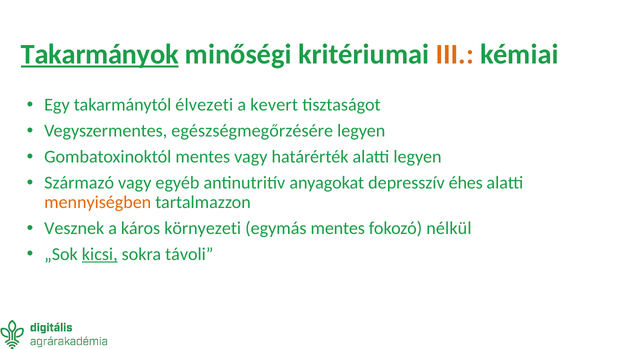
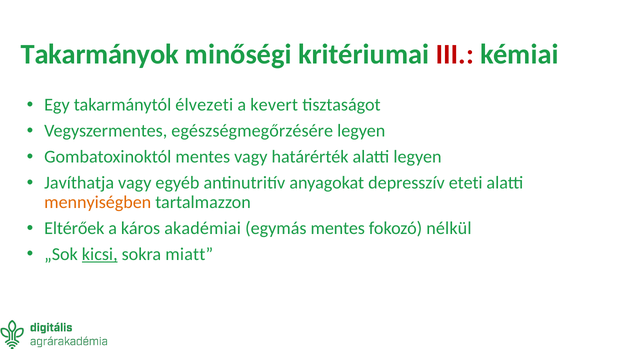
Takarmányok underline: present -> none (100, 54)
III colour: orange -> red (455, 54)
Származó: Származó -> Javíthatja (79, 183)
éhes: éhes -> eteti (466, 183)
Vesznek: Vesznek -> Eltérőek (74, 228)
környezeti: környezeti -> akadémiai (203, 228)
távoli: távoli -> miatt (189, 254)
